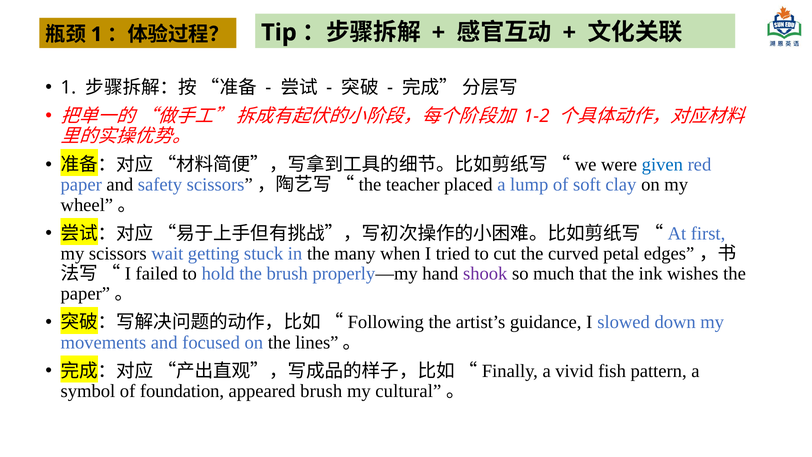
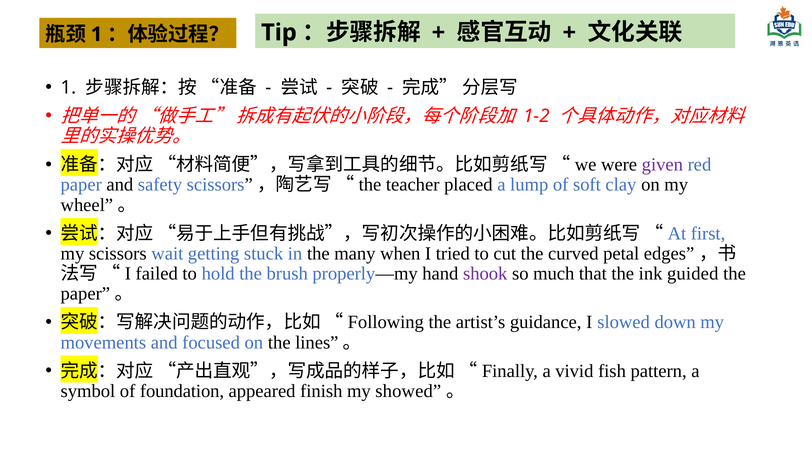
given colour: blue -> purple (662, 165)
wishes: wishes -> guided (693, 273)
appeared brush: brush -> finish (321, 391)
cultural: cultural -> showed (408, 391)
